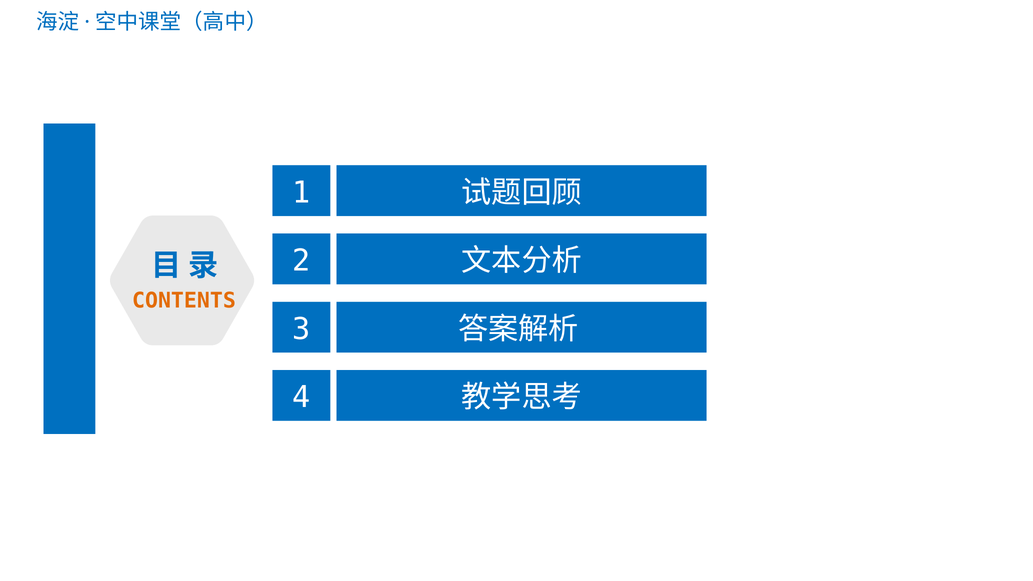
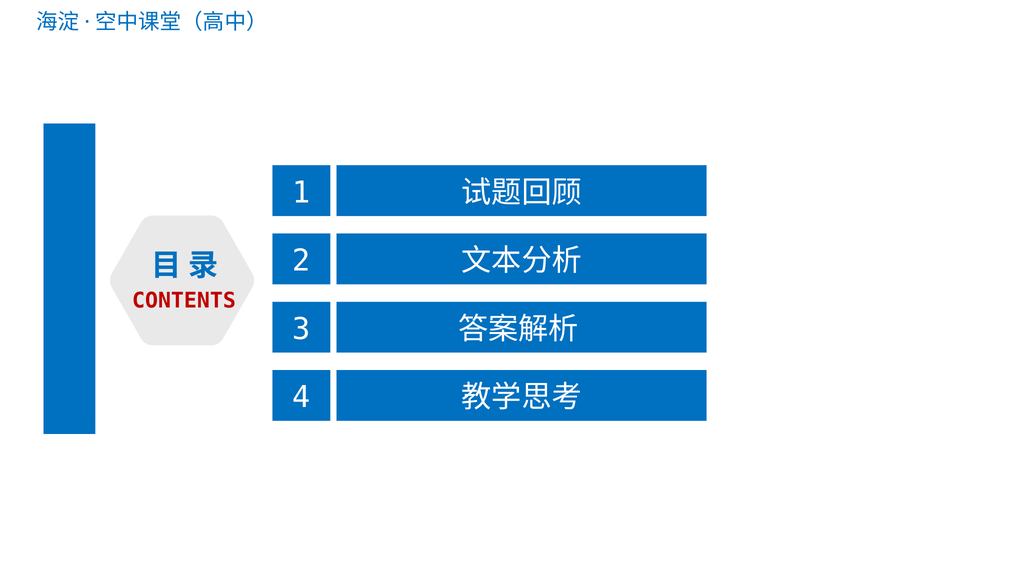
CONTENTS colour: orange -> red (184, 301)
